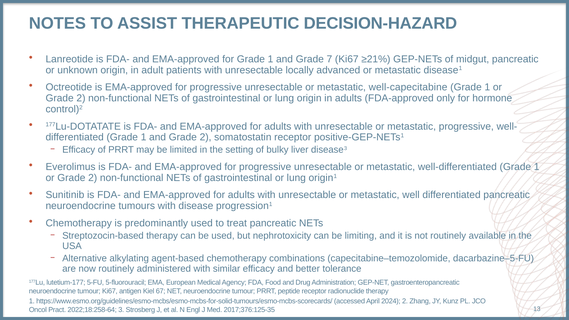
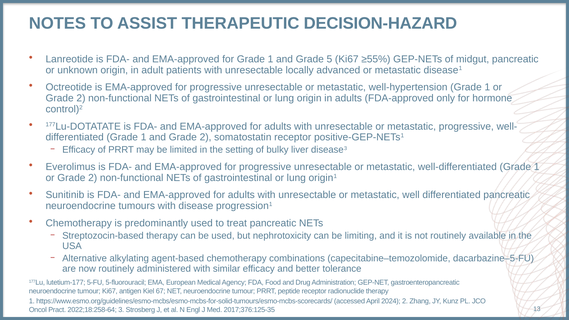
7: 7 -> 5 (329, 59)
≥21%: ≥21% -> ≥55% (376, 59)
well-capecitabine: well-capecitabine -> well-hypertension (408, 87)
